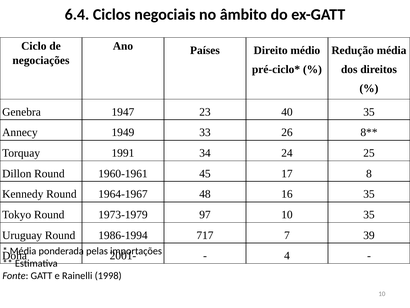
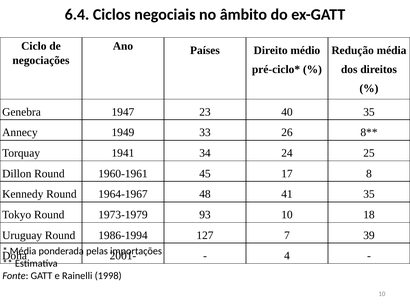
1991: 1991 -> 1941 (123, 153)
16: 16 -> 41 (287, 194)
97: 97 -> 93 (205, 214)
10 35: 35 -> 18 (369, 214)
717: 717 -> 127 (205, 235)
